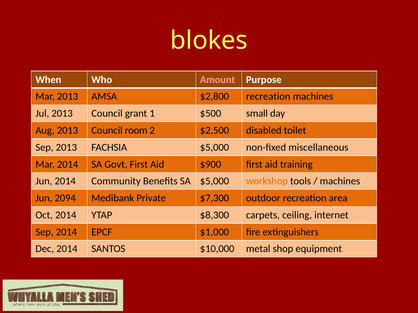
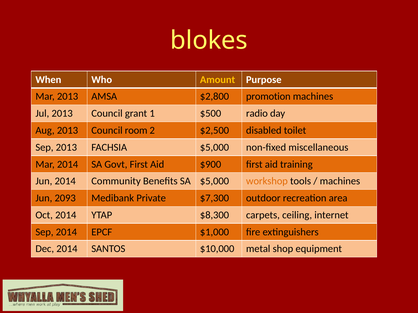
Amount colour: pink -> yellow (218, 80)
$2,800 recreation: recreation -> promotion (268, 97)
small: small -> radio (257, 114)
2094: 2094 -> 2093 (65, 198)
